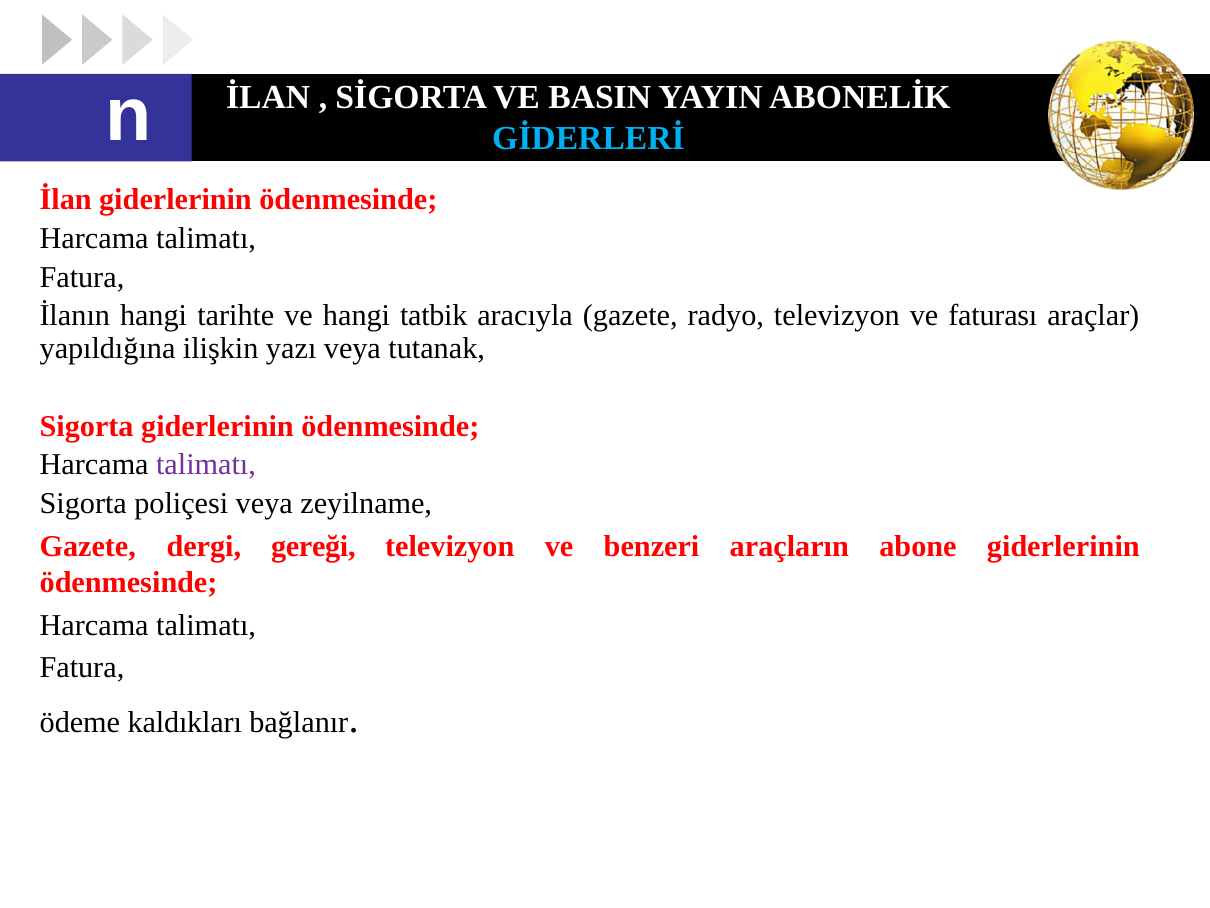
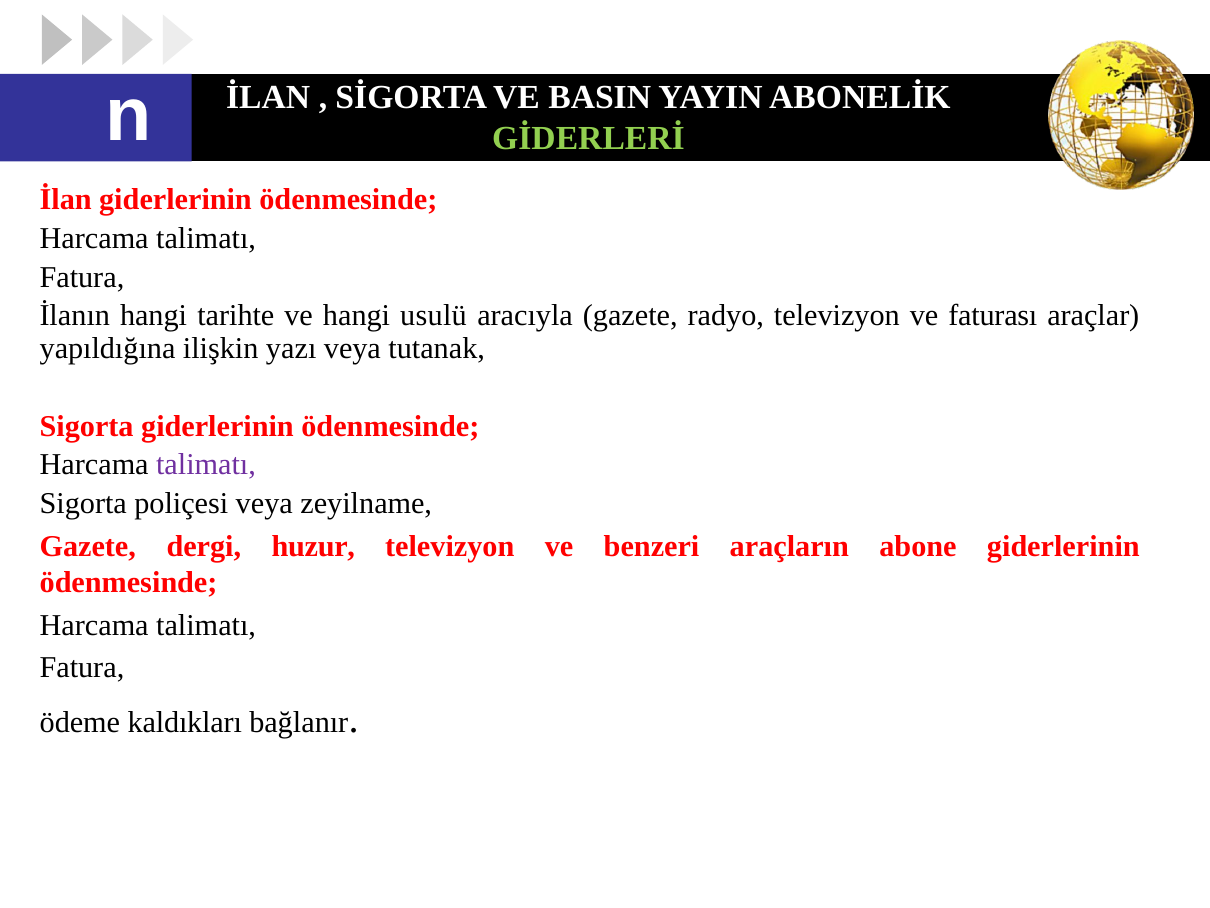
GİDERLERİ colour: light blue -> light green (588, 138)
tatbik: tatbik -> usulü (433, 316)
gereği: gereği -> huzur (313, 546)
